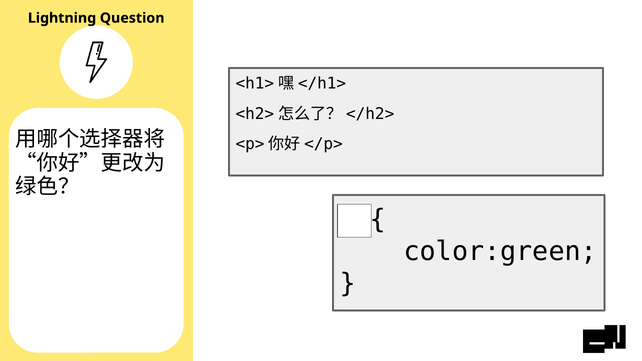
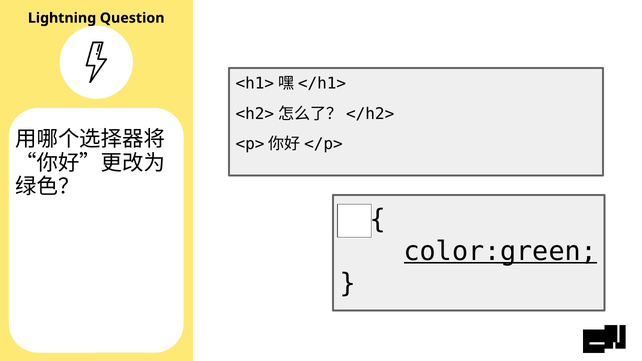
color:green underline: none -> present (500, 251)
